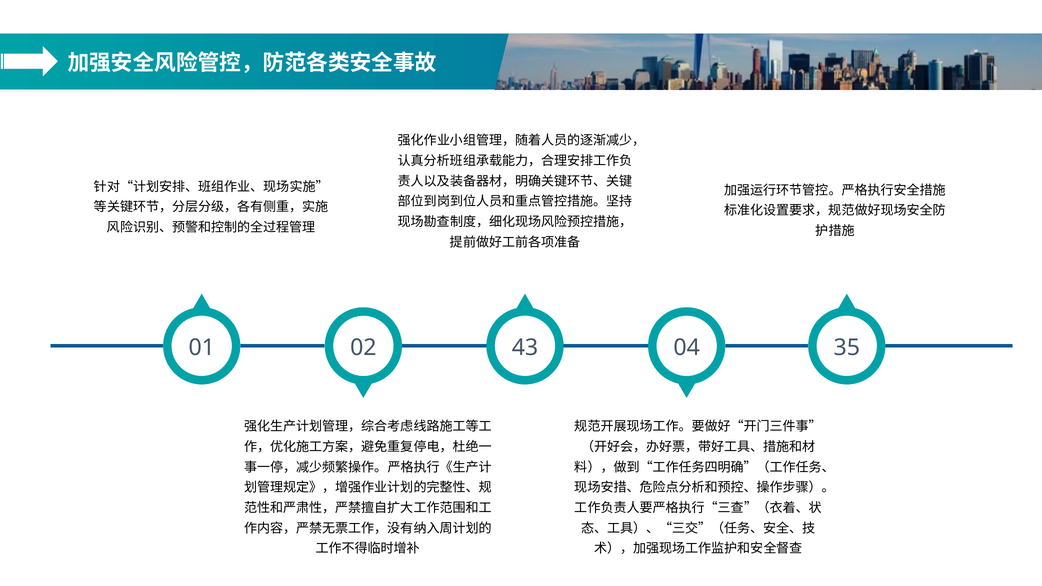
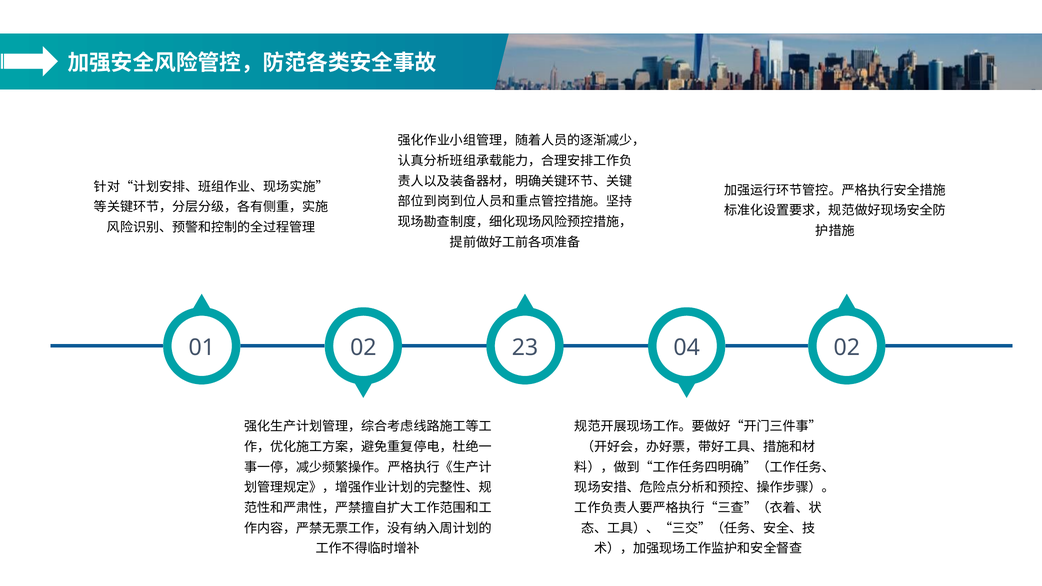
43: 43 -> 23 (525, 348)
04 35: 35 -> 02 (847, 348)
